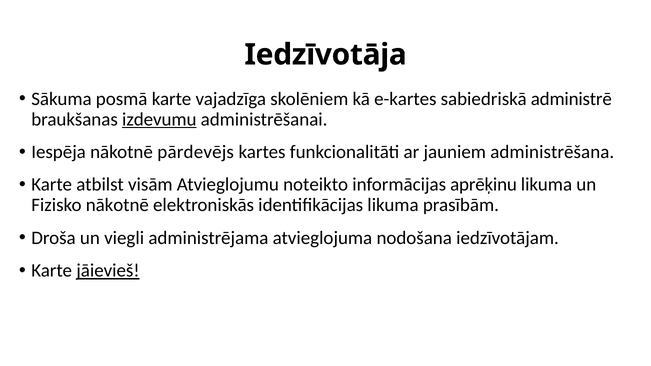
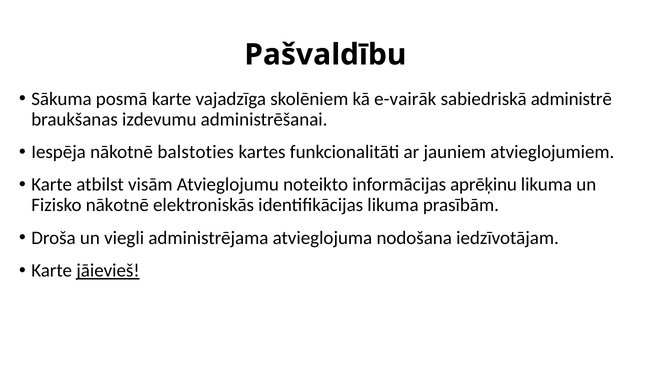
Iedzīvotāja: Iedzīvotāja -> Pašvaldību (325, 55)
e-kartes: e-kartes -> e-vairāk (405, 99)
izdevumu underline: present -> none (159, 119)
pārdevējs: pārdevējs -> balstoties (196, 152)
administrēšana: administrēšana -> atvieglojumiem (552, 152)
